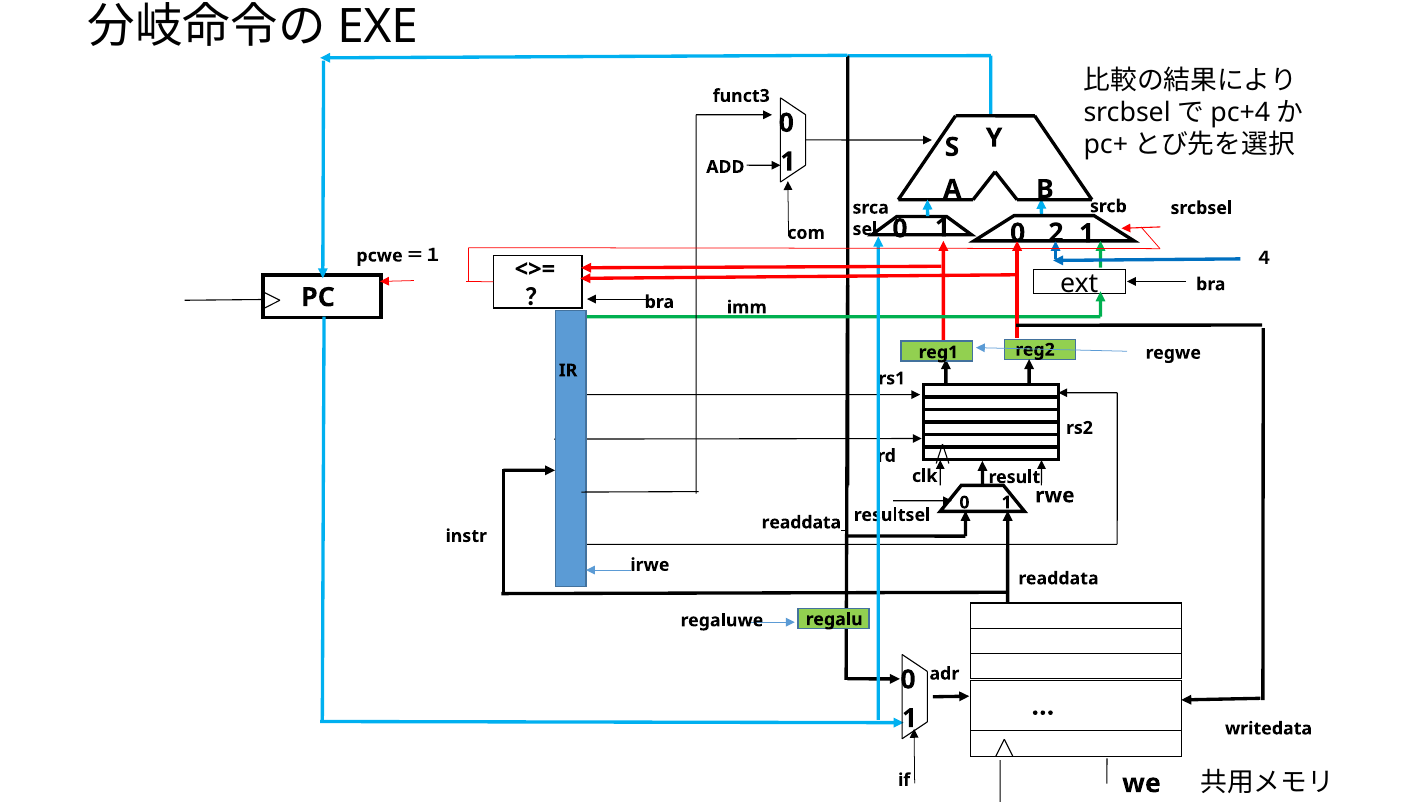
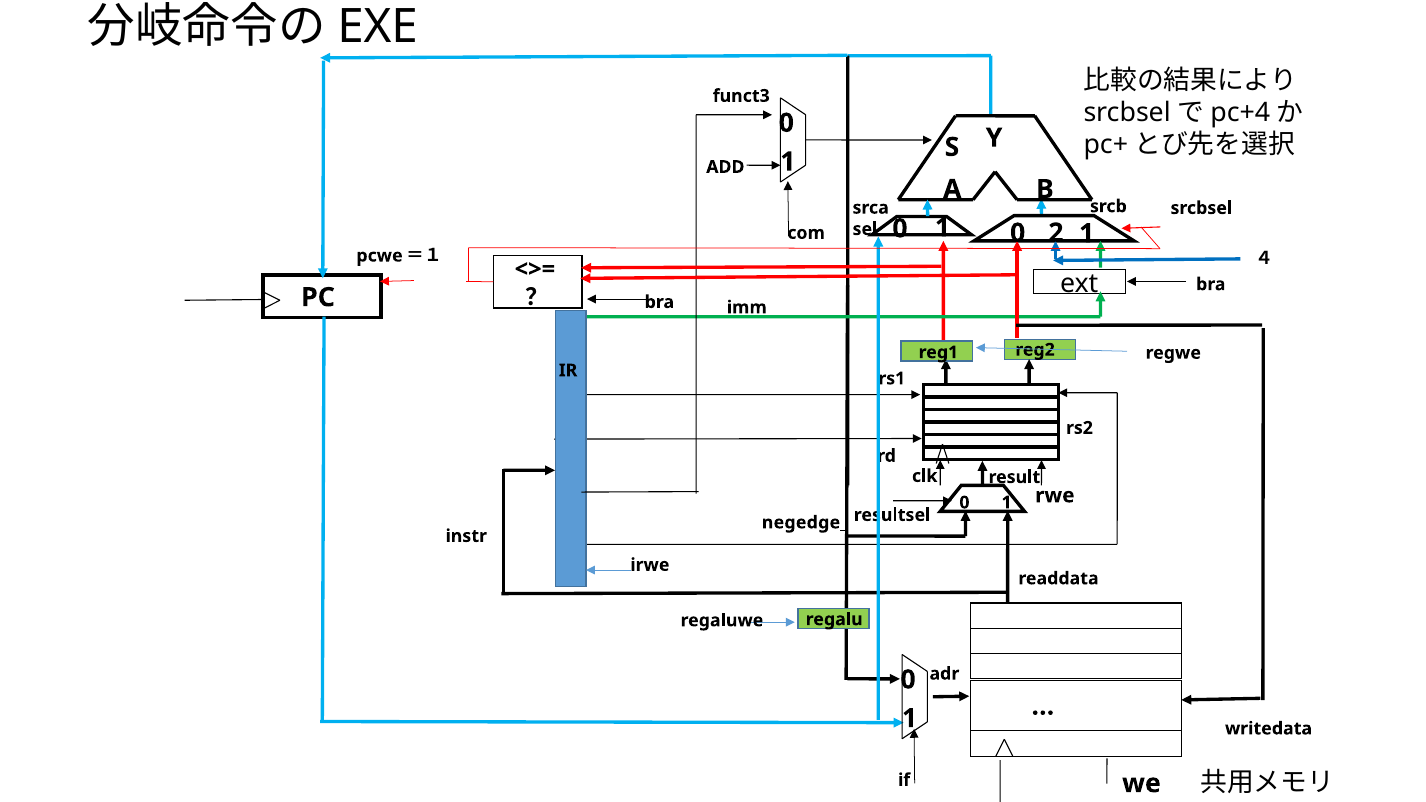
readdata_: readdata_ -> negedge_ (805, 523)
